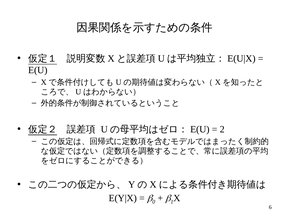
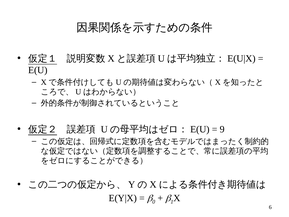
2: 2 -> 9 (222, 129)
